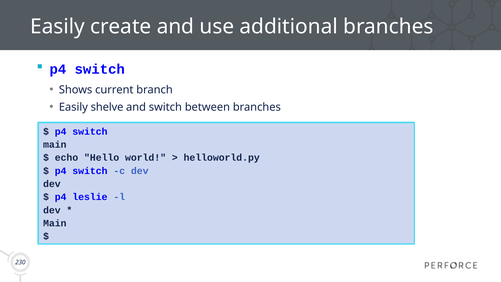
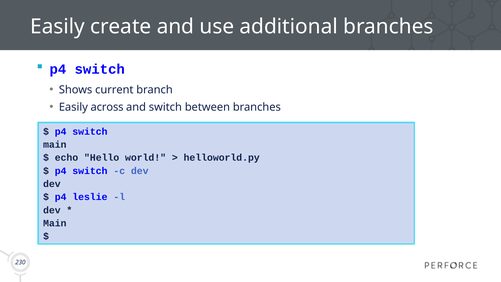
shelve: shelve -> across (107, 107)
